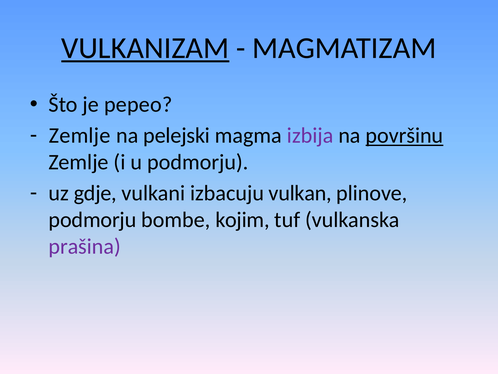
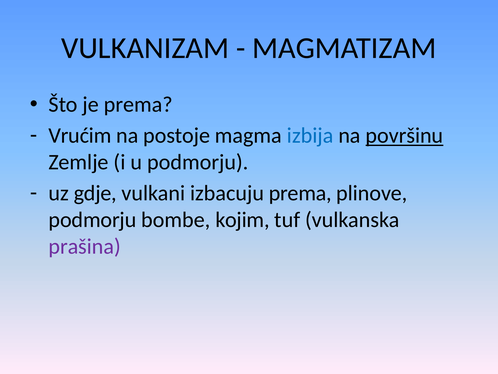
VULKANIZAM underline: present -> none (145, 48)
je pepeo: pepeo -> prema (138, 104)
Zemlje: Zemlje -> Vrućim (80, 135)
pelejski: pelejski -> postoje (177, 135)
izbija colour: purple -> blue (310, 135)
izbacuju vulkan: vulkan -> prema (300, 193)
